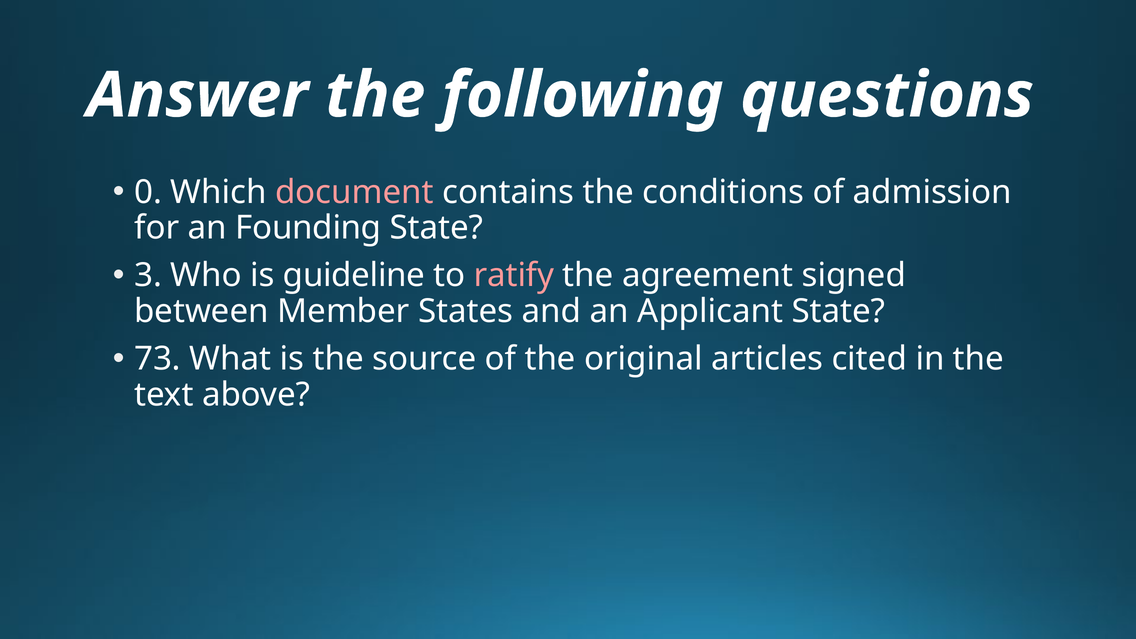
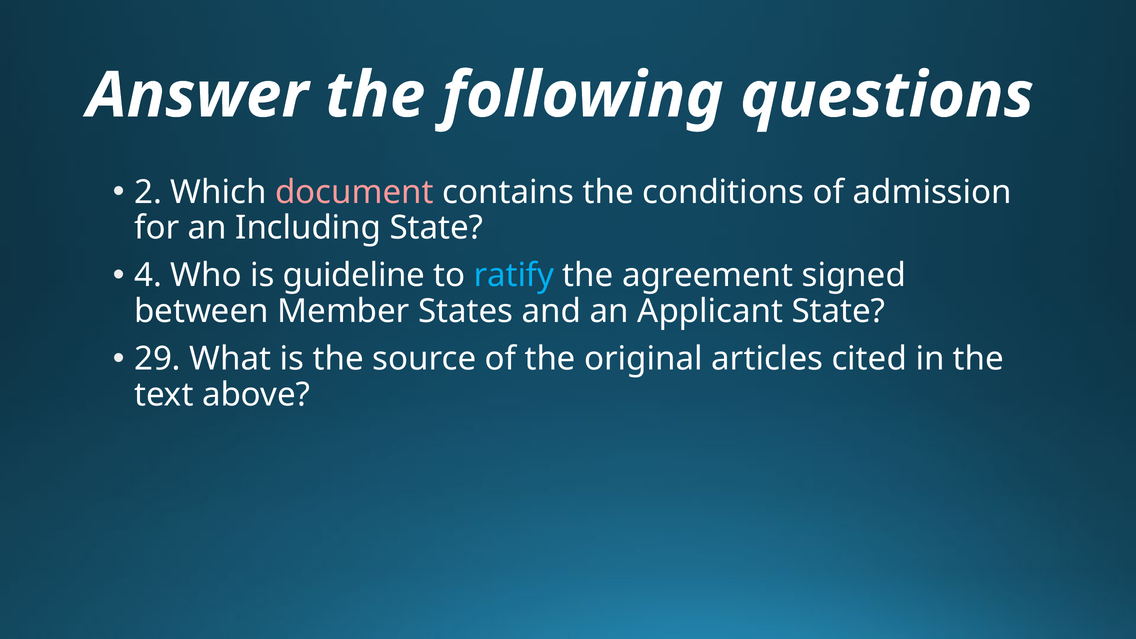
0: 0 -> 2 (148, 192)
Founding: Founding -> Including (308, 228)
3: 3 -> 4 (148, 275)
ratify colour: pink -> light blue (514, 275)
73: 73 -> 29 (158, 359)
